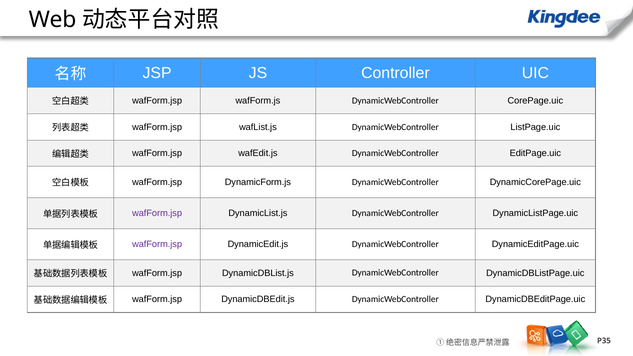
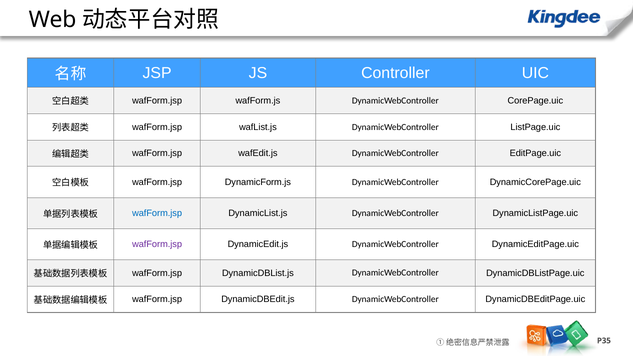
wafForm.jsp colour: purple -> blue (157, 213)
